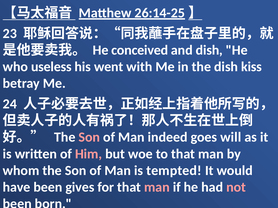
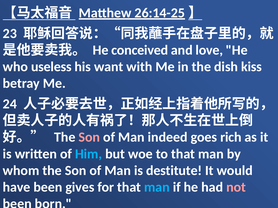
and dish: dish -> love (209, 50)
went: went -> want (109, 67)
will: will -> rich (231, 138)
Him colour: pink -> light blue (89, 154)
tempted: tempted -> destitute (174, 171)
man colour: pink -> light blue (157, 188)
